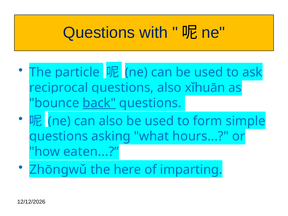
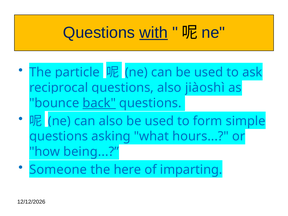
with underline: none -> present (154, 33)
xǐhuān: xǐhuān -> jiàoshì (205, 88)
eaten: eaten -> being (91, 152)
Zhōngwǔ: Zhōngwǔ -> Someone (58, 170)
